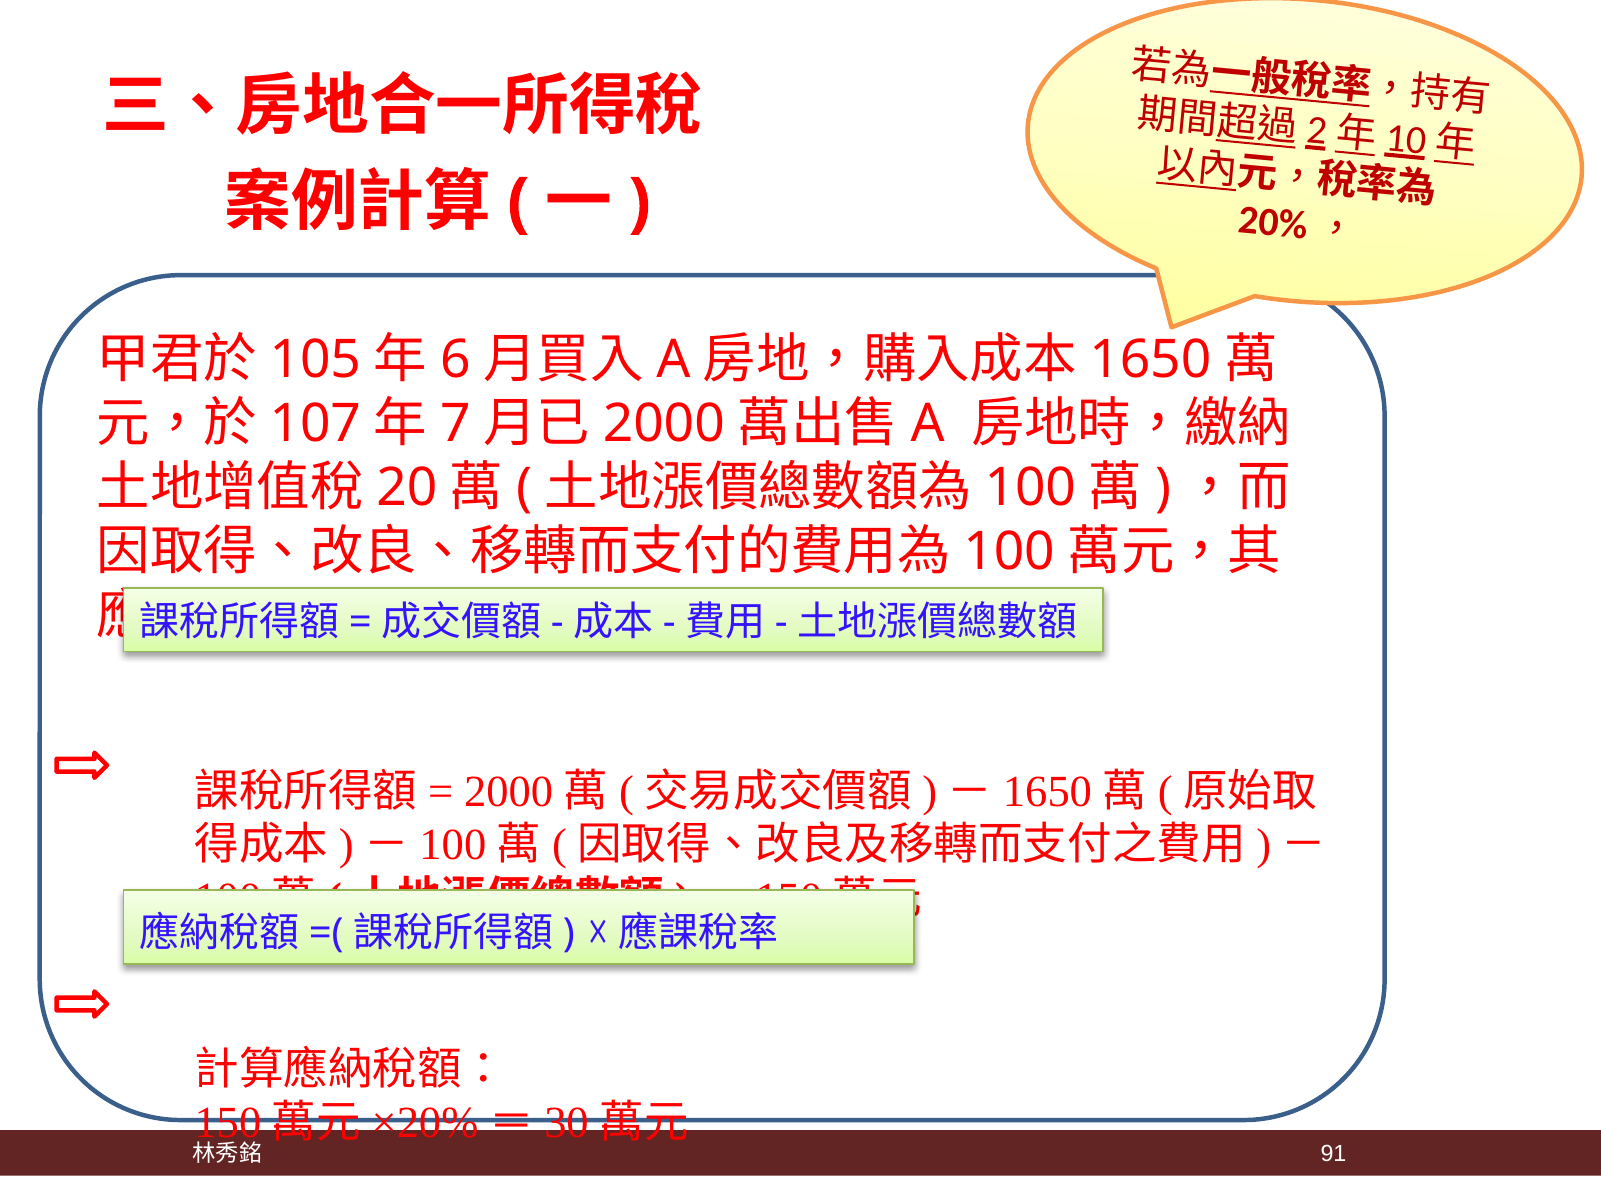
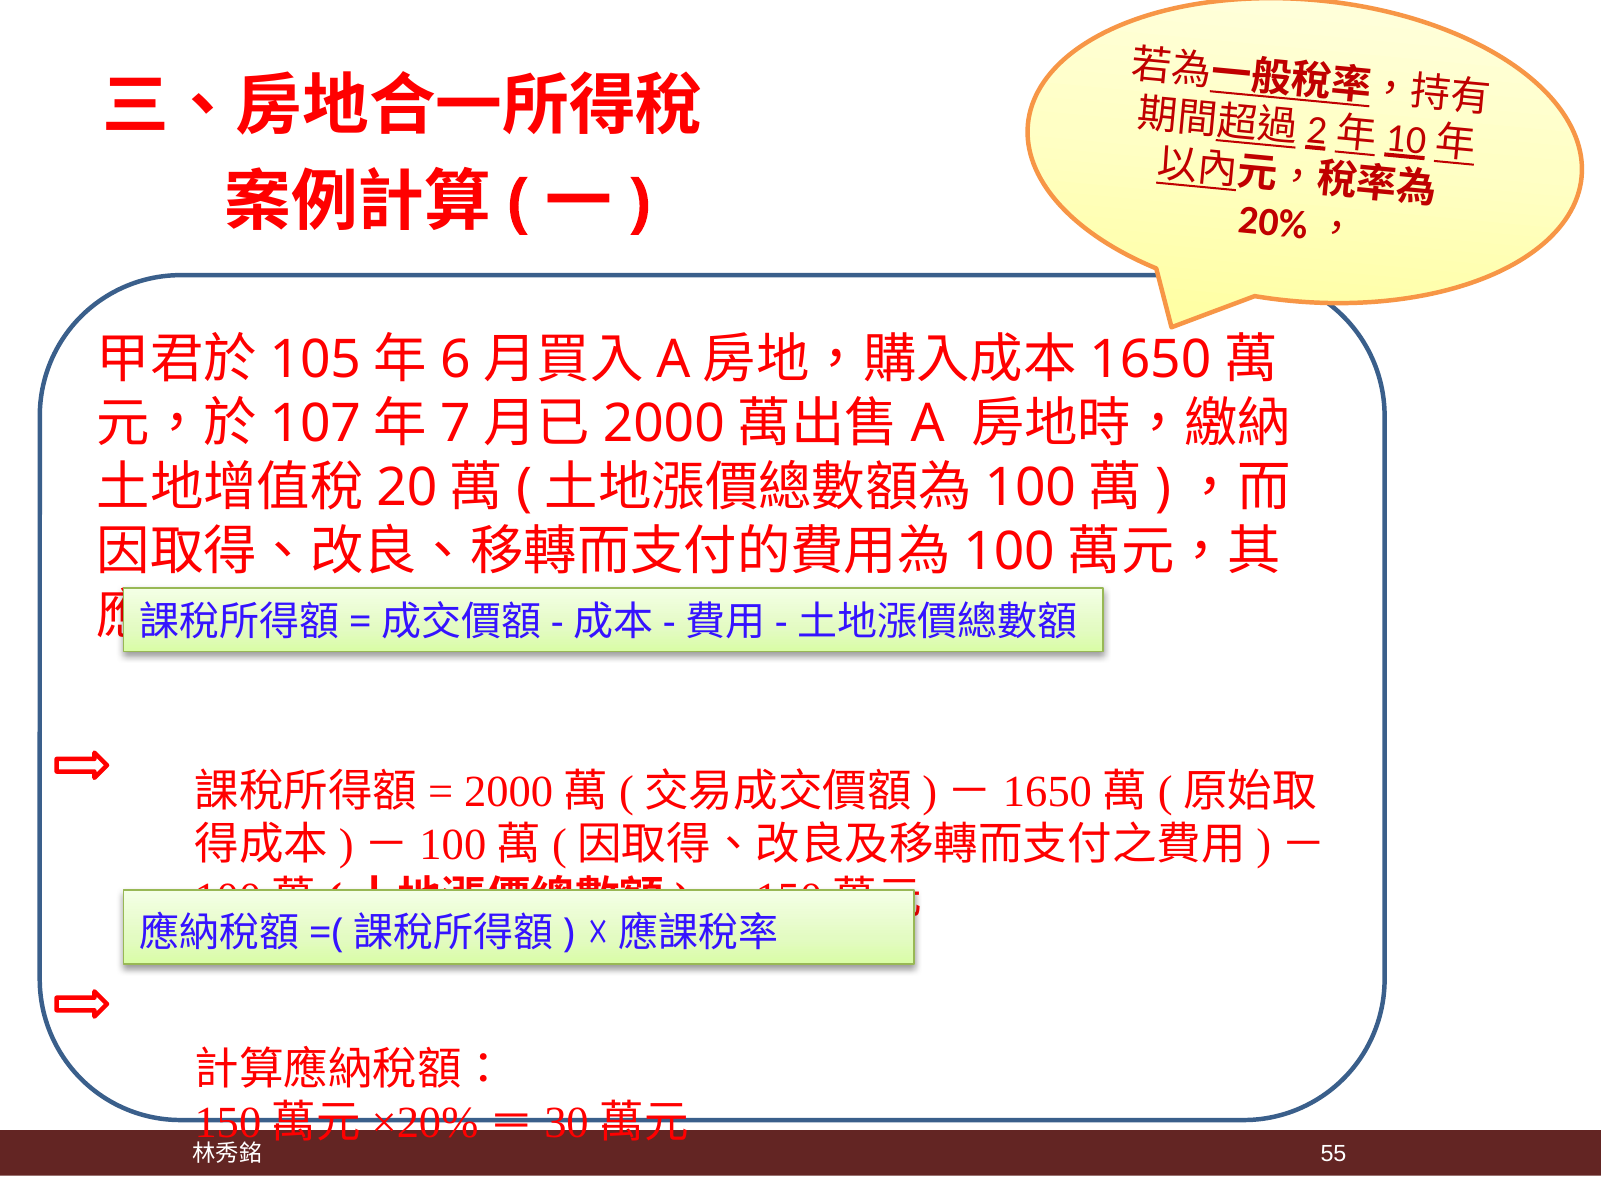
91: 91 -> 55 (1333, 1153)
